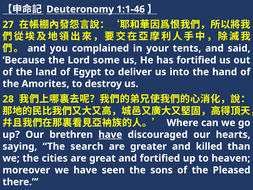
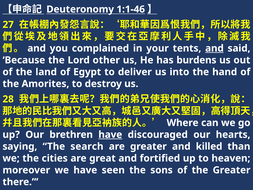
and underline: none -> present (214, 48)
some: some -> other (106, 60)
has fortified: fortified -> burdens (196, 60)
the Pleased: Pleased -> Greater (232, 170)
